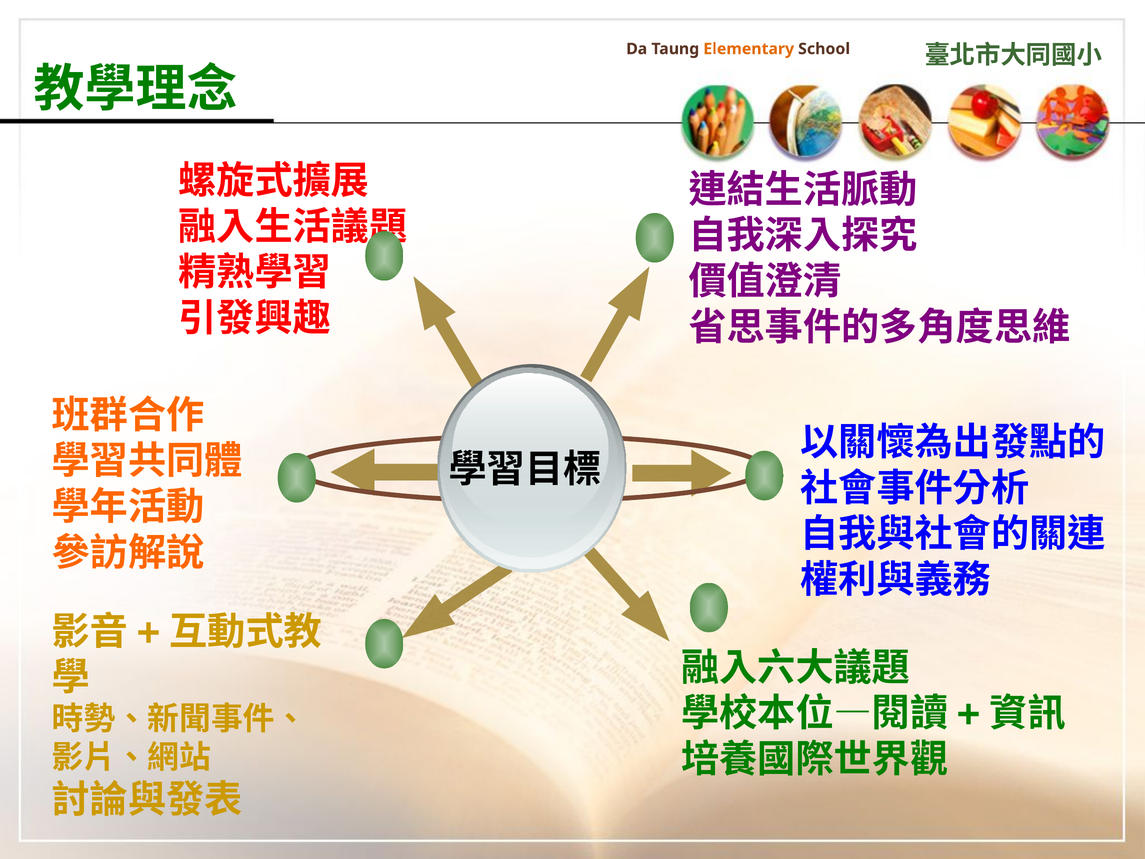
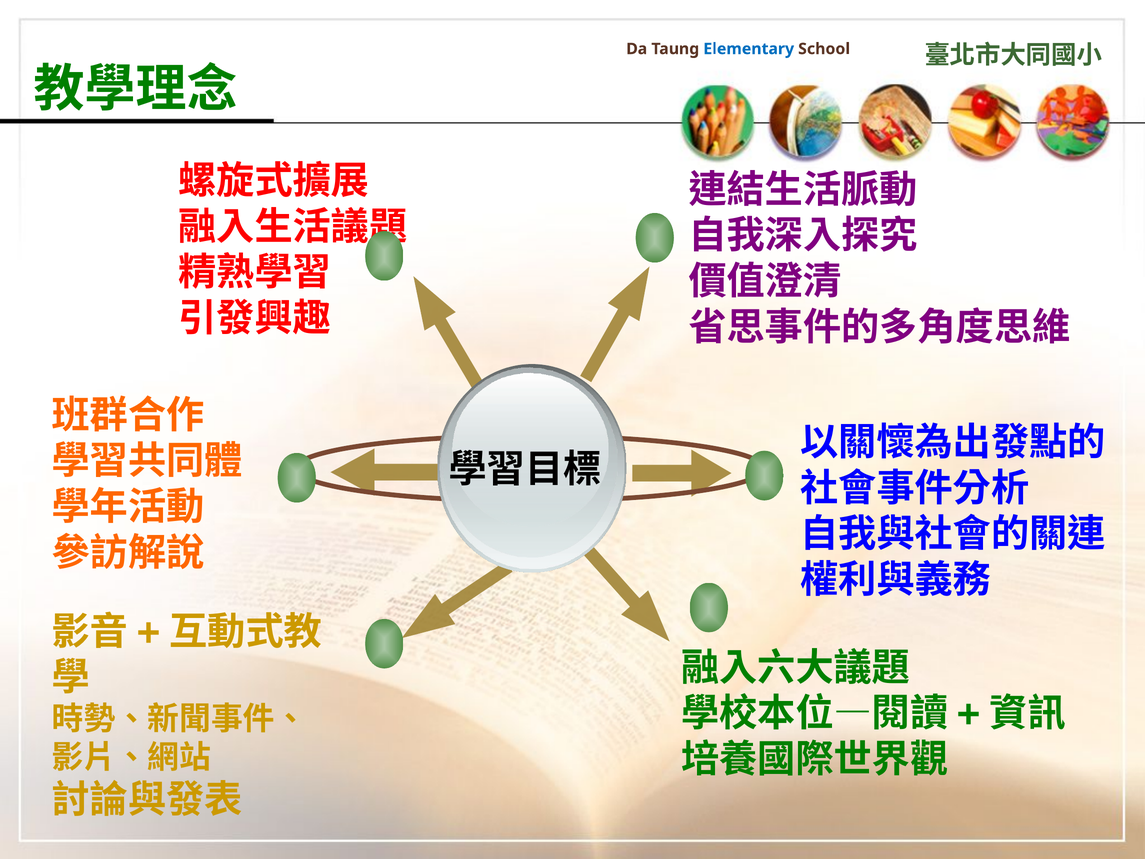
Elementary colour: orange -> blue (749, 49)
